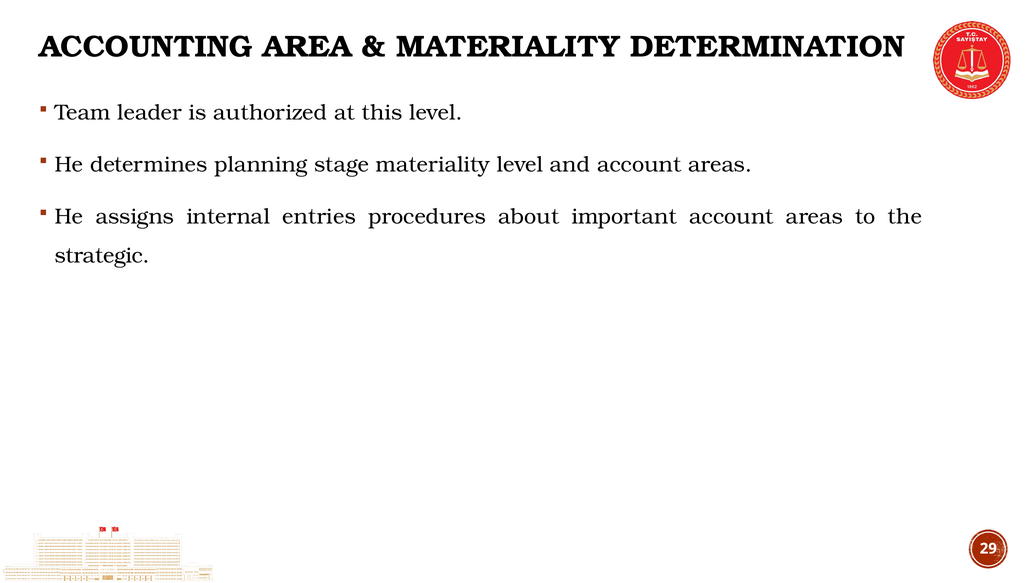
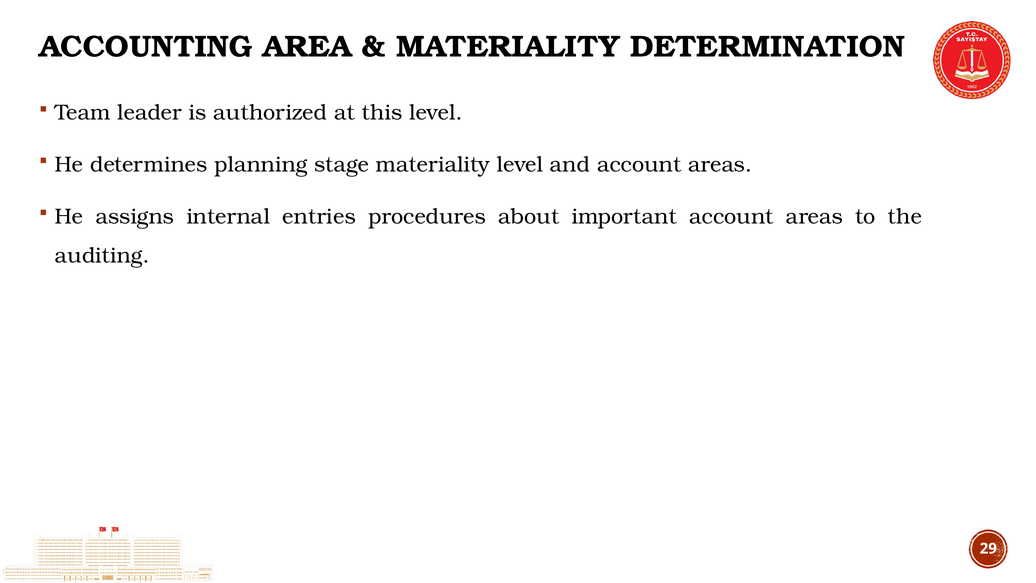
strategic: strategic -> auditing (102, 255)
